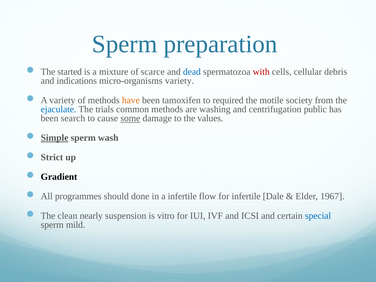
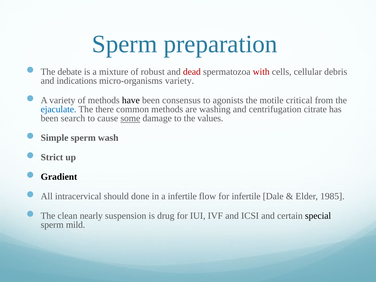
started: started -> debate (70, 72)
scarce: scarce -> robust (153, 72)
dead colour: blue -> red (192, 72)
have colour: orange -> black (131, 100)
tamoxifen: tamoxifen -> consensus (181, 100)
required: required -> agonists (228, 100)
society: society -> critical (299, 100)
trials: trials -> there (105, 109)
public: public -> citrate (315, 109)
Simple underline: present -> none (55, 138)
programmes: programmes -> intracervical (78, 196)
1967: 1967 -> 1985 (332, 196)
vitro: vitro -> drug (166, 216)
special colour: blue -> black (318, 216)
